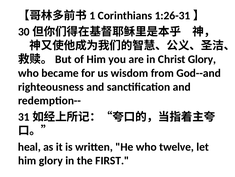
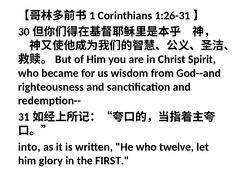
Christ Glory: Glory -> Spirit (202, 59)
heal: heal -> into (29, 146)
